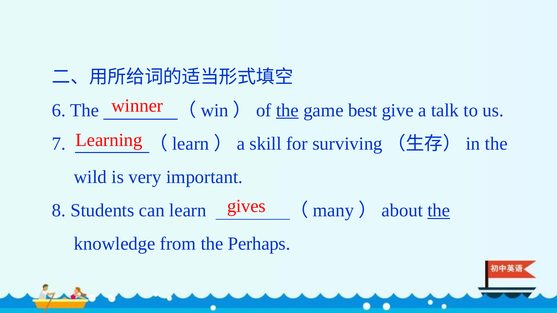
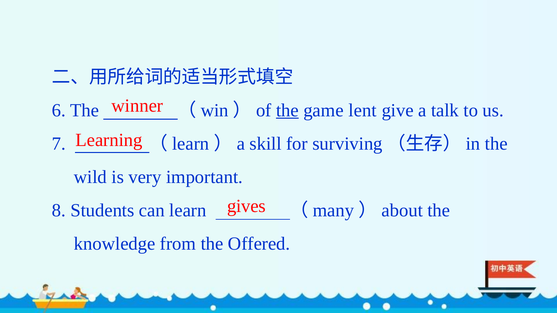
best: best -> lent (363, 110)
the underline: present -> none (439, 211)
Perhaps: Perhaps -> Offered (259, 244)
